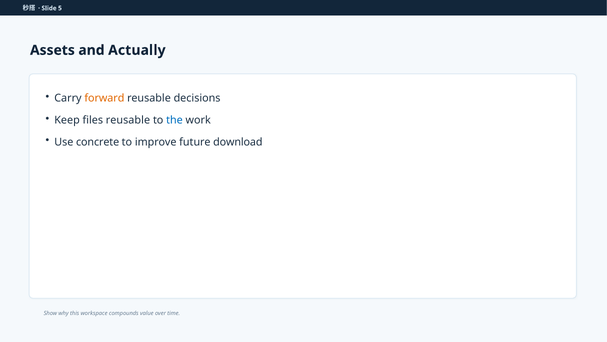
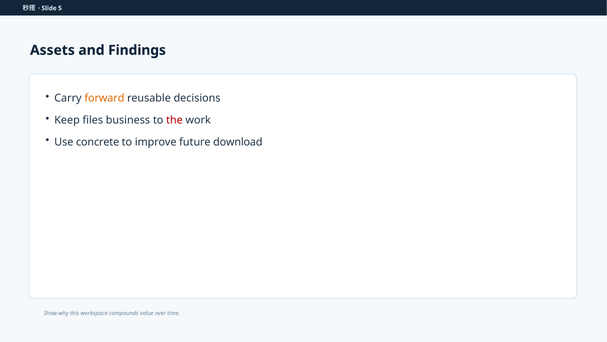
Actually: Actually -> Findings (137, 50)
files reusable: reusable -> business (128, 120)
the colour: blue -> red (175, 120)
